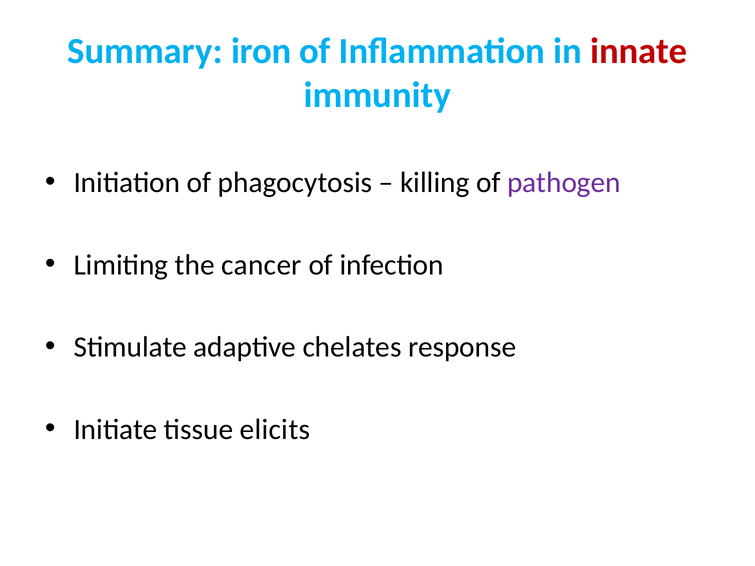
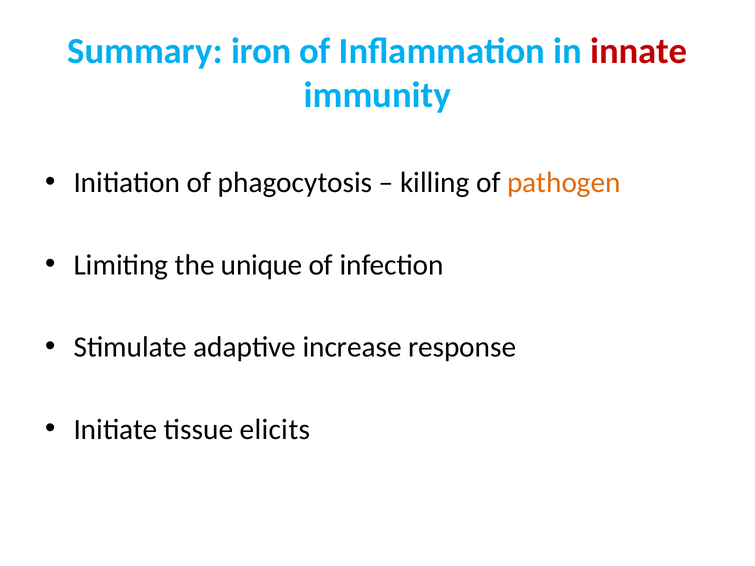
pathogen colour: purple -> orange (564, 183)
cancer: cancer -> unique (262, 265)
chelates: chelates -> increase (352, 347)
